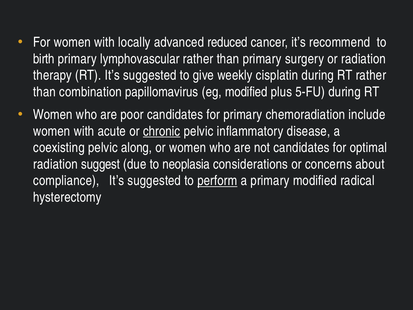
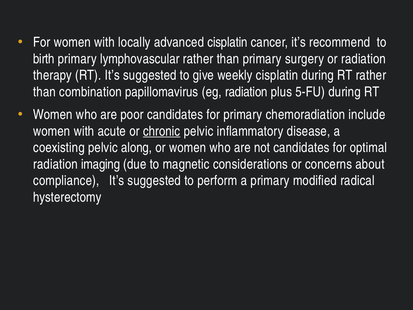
advanced reduced: reduced -> cisplatin (227, 42)
eg modified: modified -> radiation (246, 92)
suggest: suggest -> imaging (101, 164)
neoplasia: neoplasia -> magnetic (186, 164)
perform underline: present -> none (217, 181)
